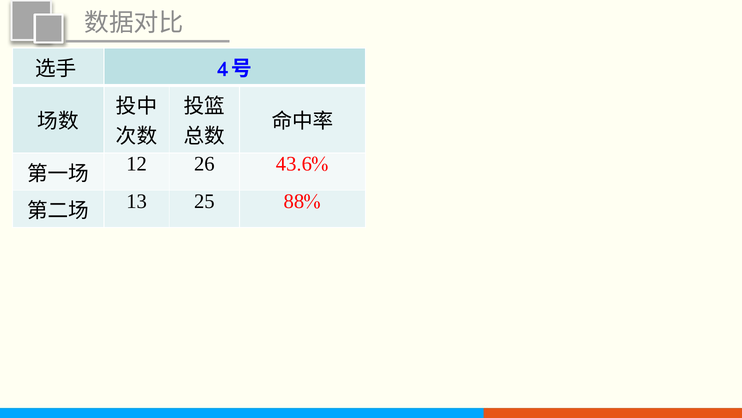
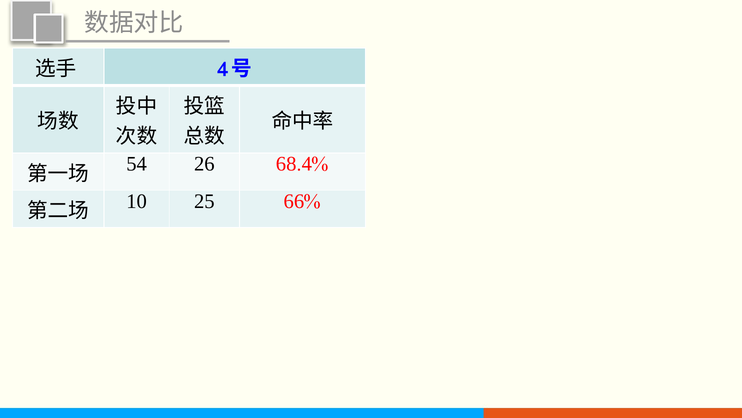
12: 12 -> 54 (137, 164)
43.6%: 43.6% -> 68.4% (302, 164)
13: 13 -> 10 (137, 201)
88%: 88% -> 66% (302, 201)
